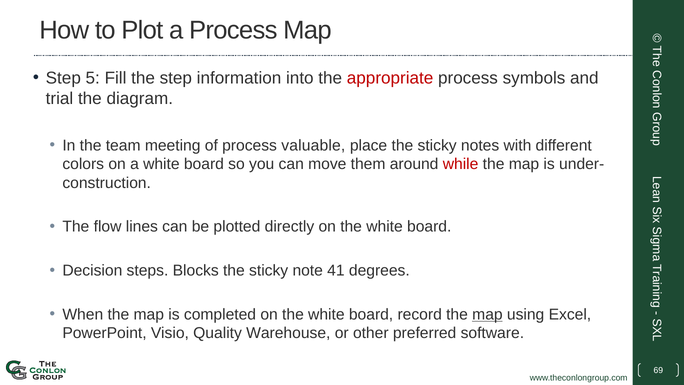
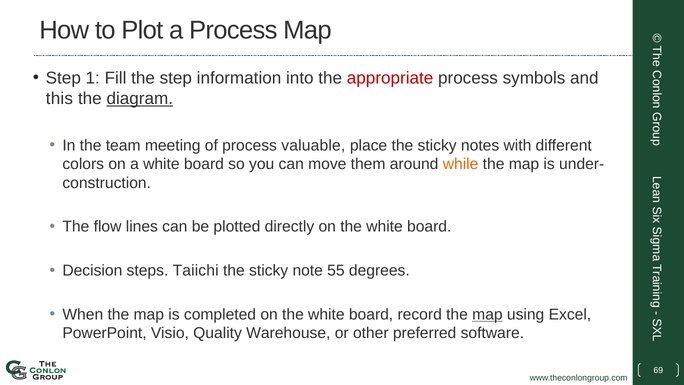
5: 5 -> 1 (93, 78)
trial: trial -> this (59, 99)
diagram underline: none -> present (140, 99)
while colour: red -> orange (461, 164)
Blocks: Blocks -> Taiichi (196, 270)
41: 41 -> 55 (336, 270)
